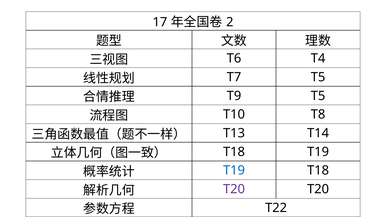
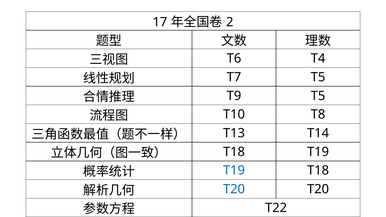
T20 colour: purple -> blue (234, 189)
